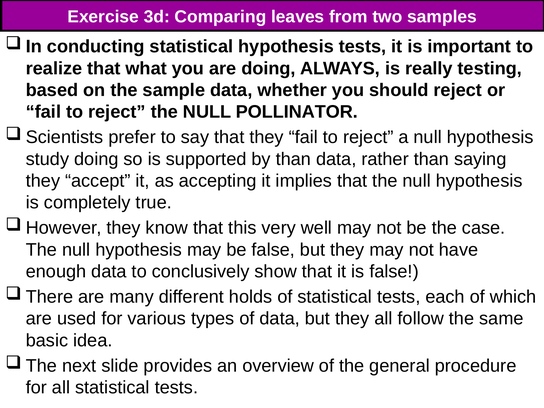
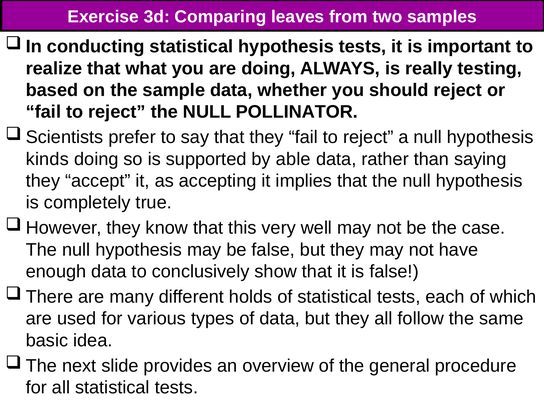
study: study -> kinds (47, 159)
by than: than -> able (293, 159)
